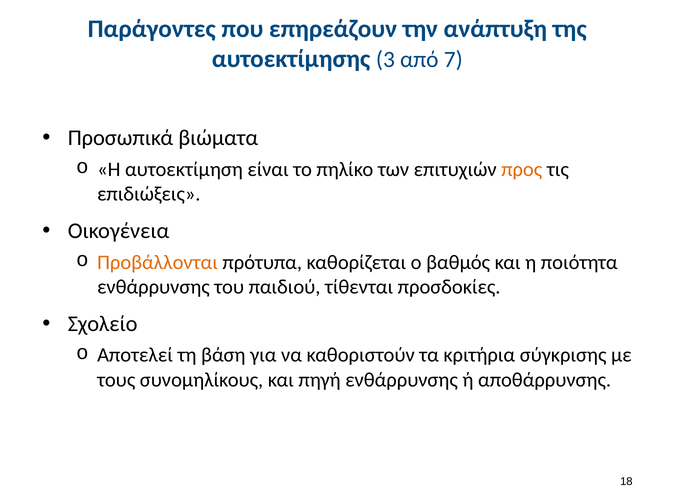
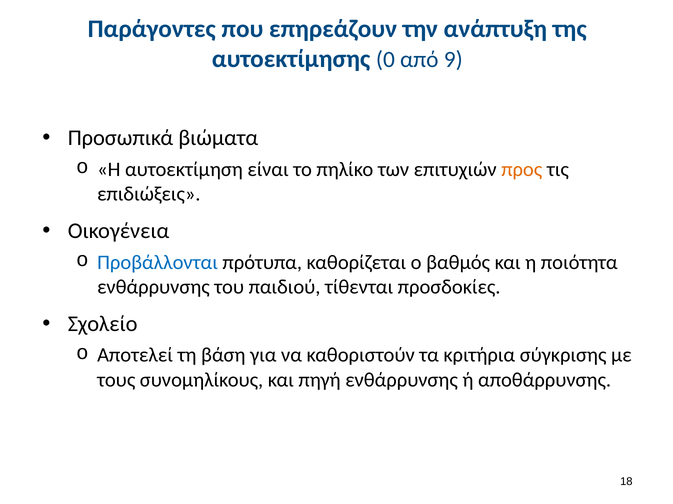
3: 3 -> 0 (385, 60)
7: 7 -> 9 (453, 60)
Προβάλλονται colour: orange -> blue (158, 263)
